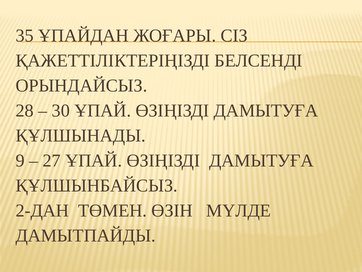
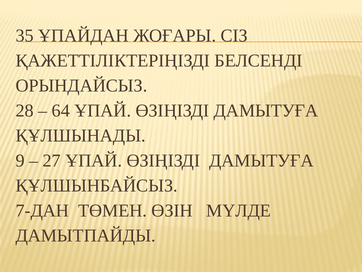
30: 30 -> 64 (61, 110)
2-ДАН: 2-ДАН -> 7-ДАН (42, 210)
